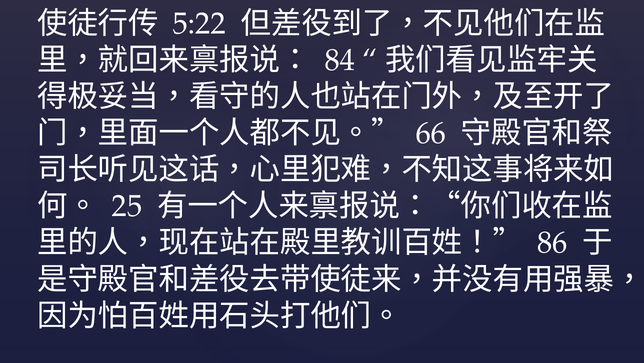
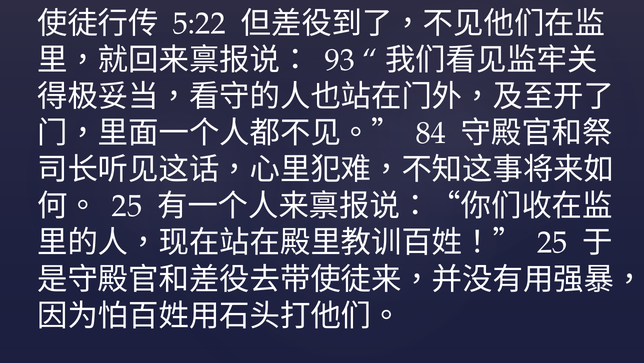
84: 84 -> 93 (340, 60)
66: 66 -> 84 (431, 133)
86: 86 -> 25 (552, 242)
